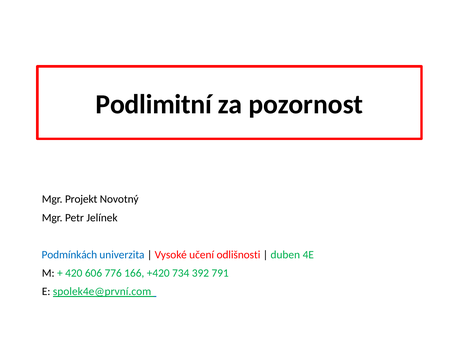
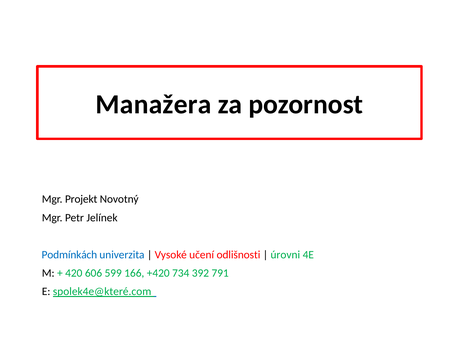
Podlimitní: Podlimitní -> Manažera (154, 105)
duben: duben -> úrovni (285, 255)
776: 776 -> 599 (113, 273)
spolek4e@první.com: spolek4e@první.com -> spolek4e@které.com (102, 292)
